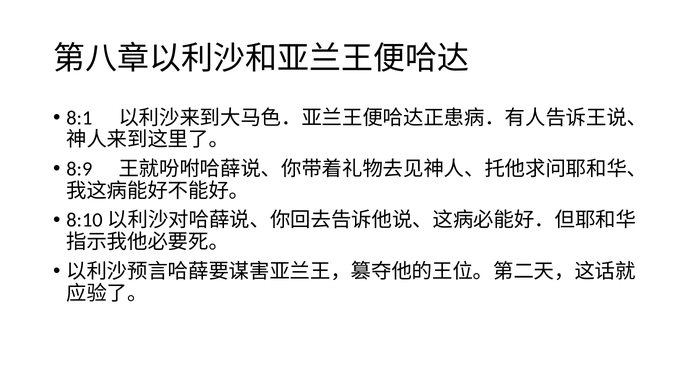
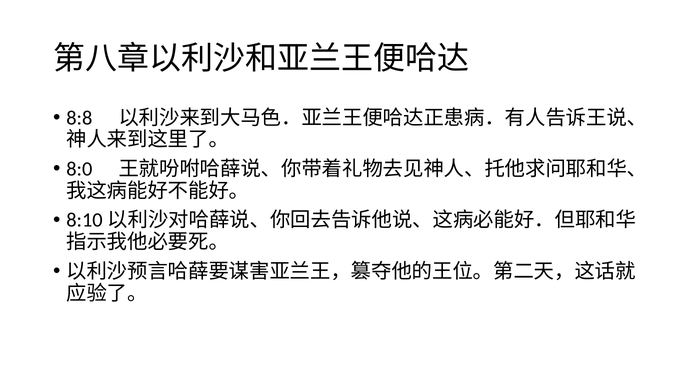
8:1: 8:1 -> 8:8 (79, 118)
8:9: 8:9 -> 8:0 (79, 169)
